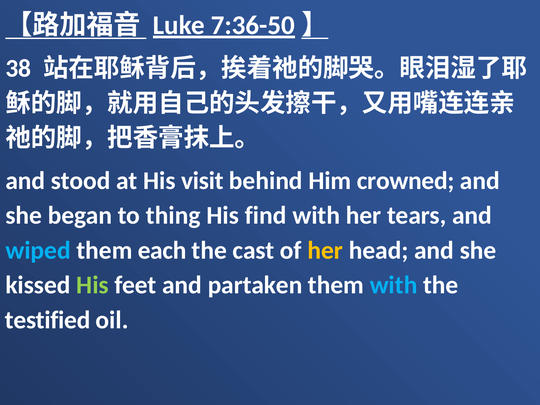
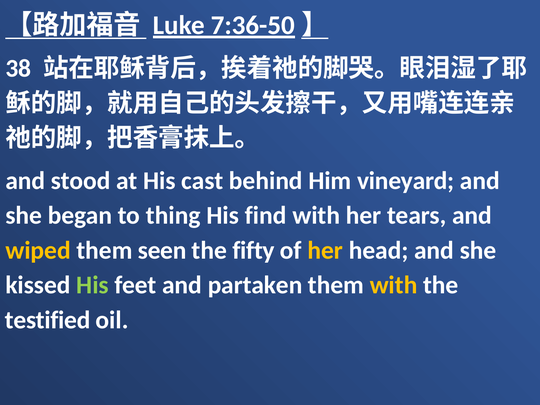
visit: visit -> cast (202, 181)
crowned: crowned -> vineyard (406, 181)
wiped colour: light blue -> yellow (38, 250)
each: each -> seen (162, 250)
cast: cast -> fifty (254, 250)
with colour: light blue -> yellow (394, 285)
